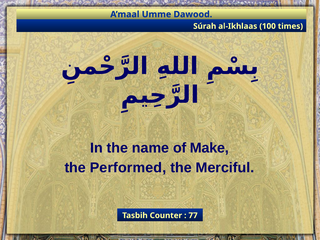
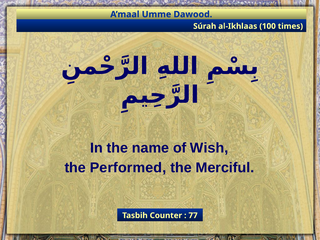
Make: Make -> Wish (209, 148)
